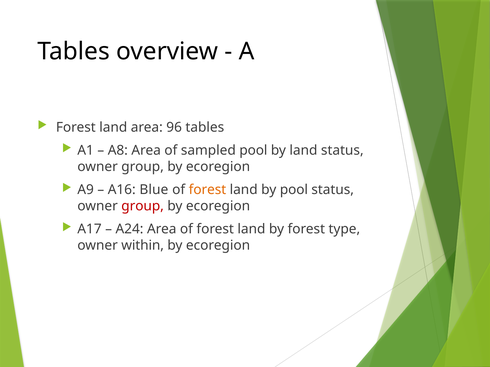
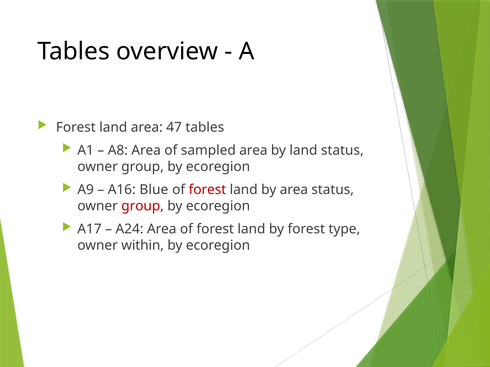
96: 96 -> 47 (174, 127)
sampled pool: pool -> area (253, 151)
forest colour: orange -> red (207, 190)
by pool: pool -> area (294, 190)
